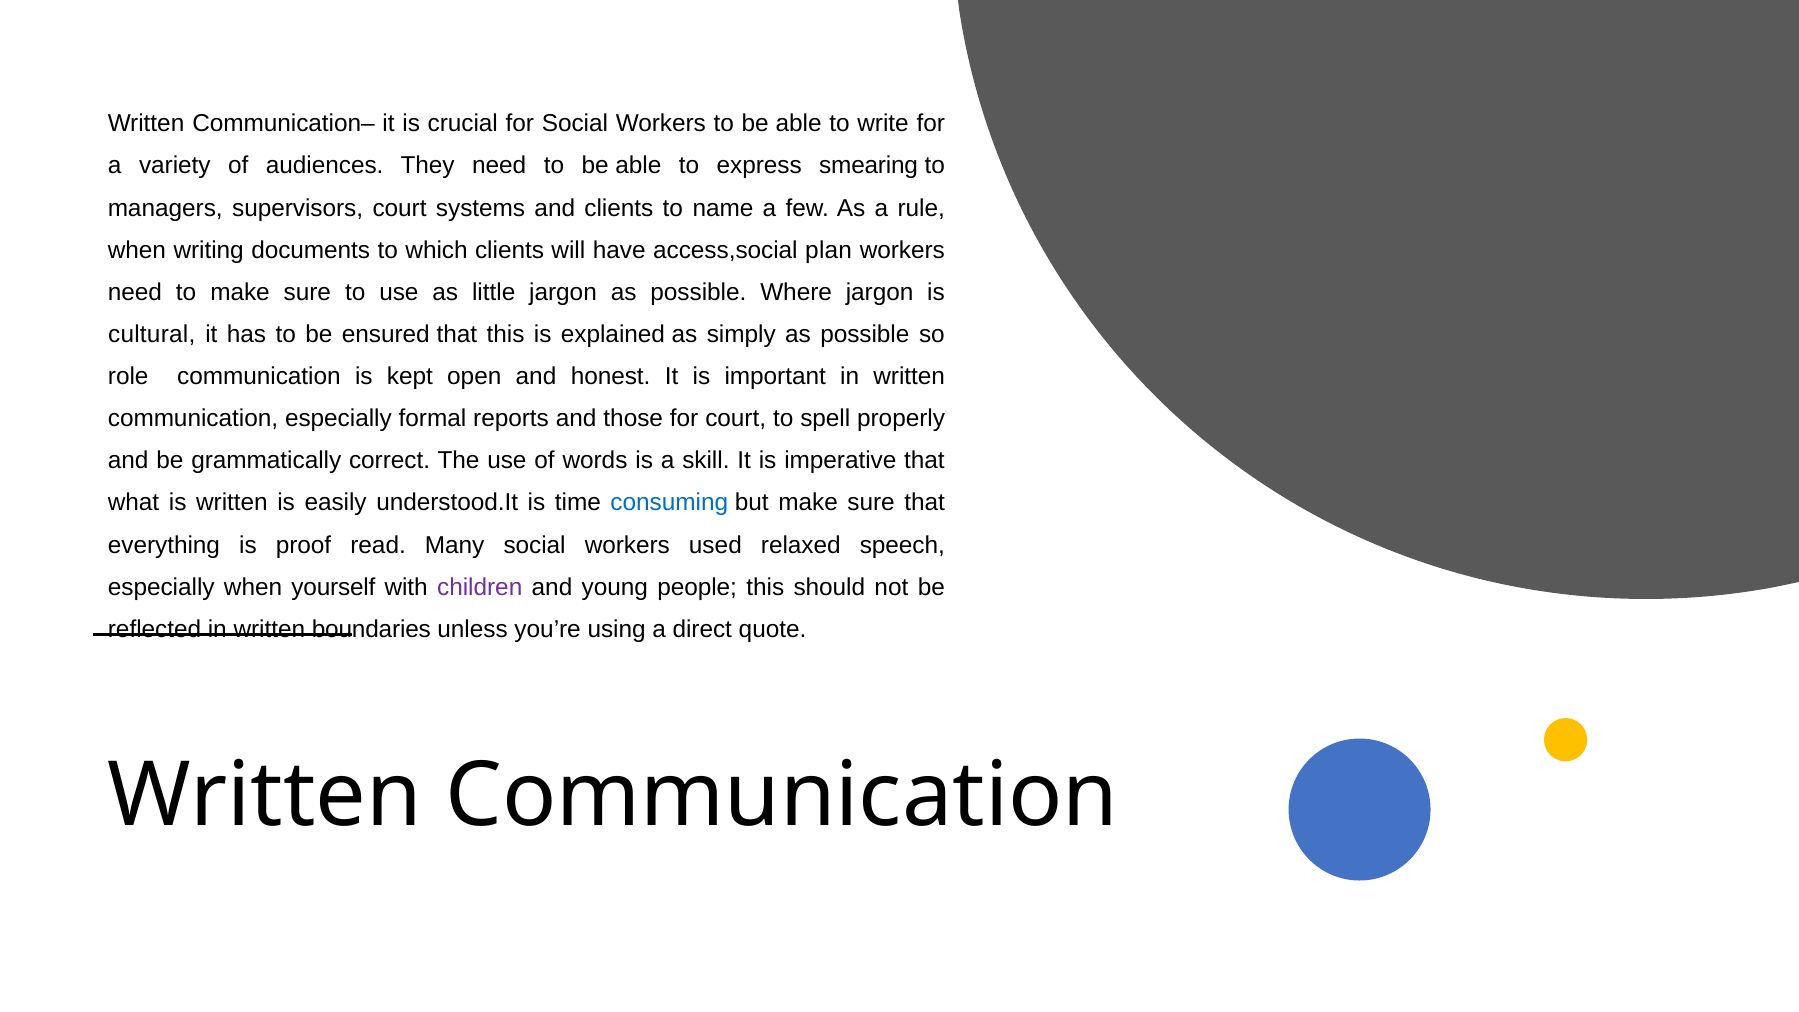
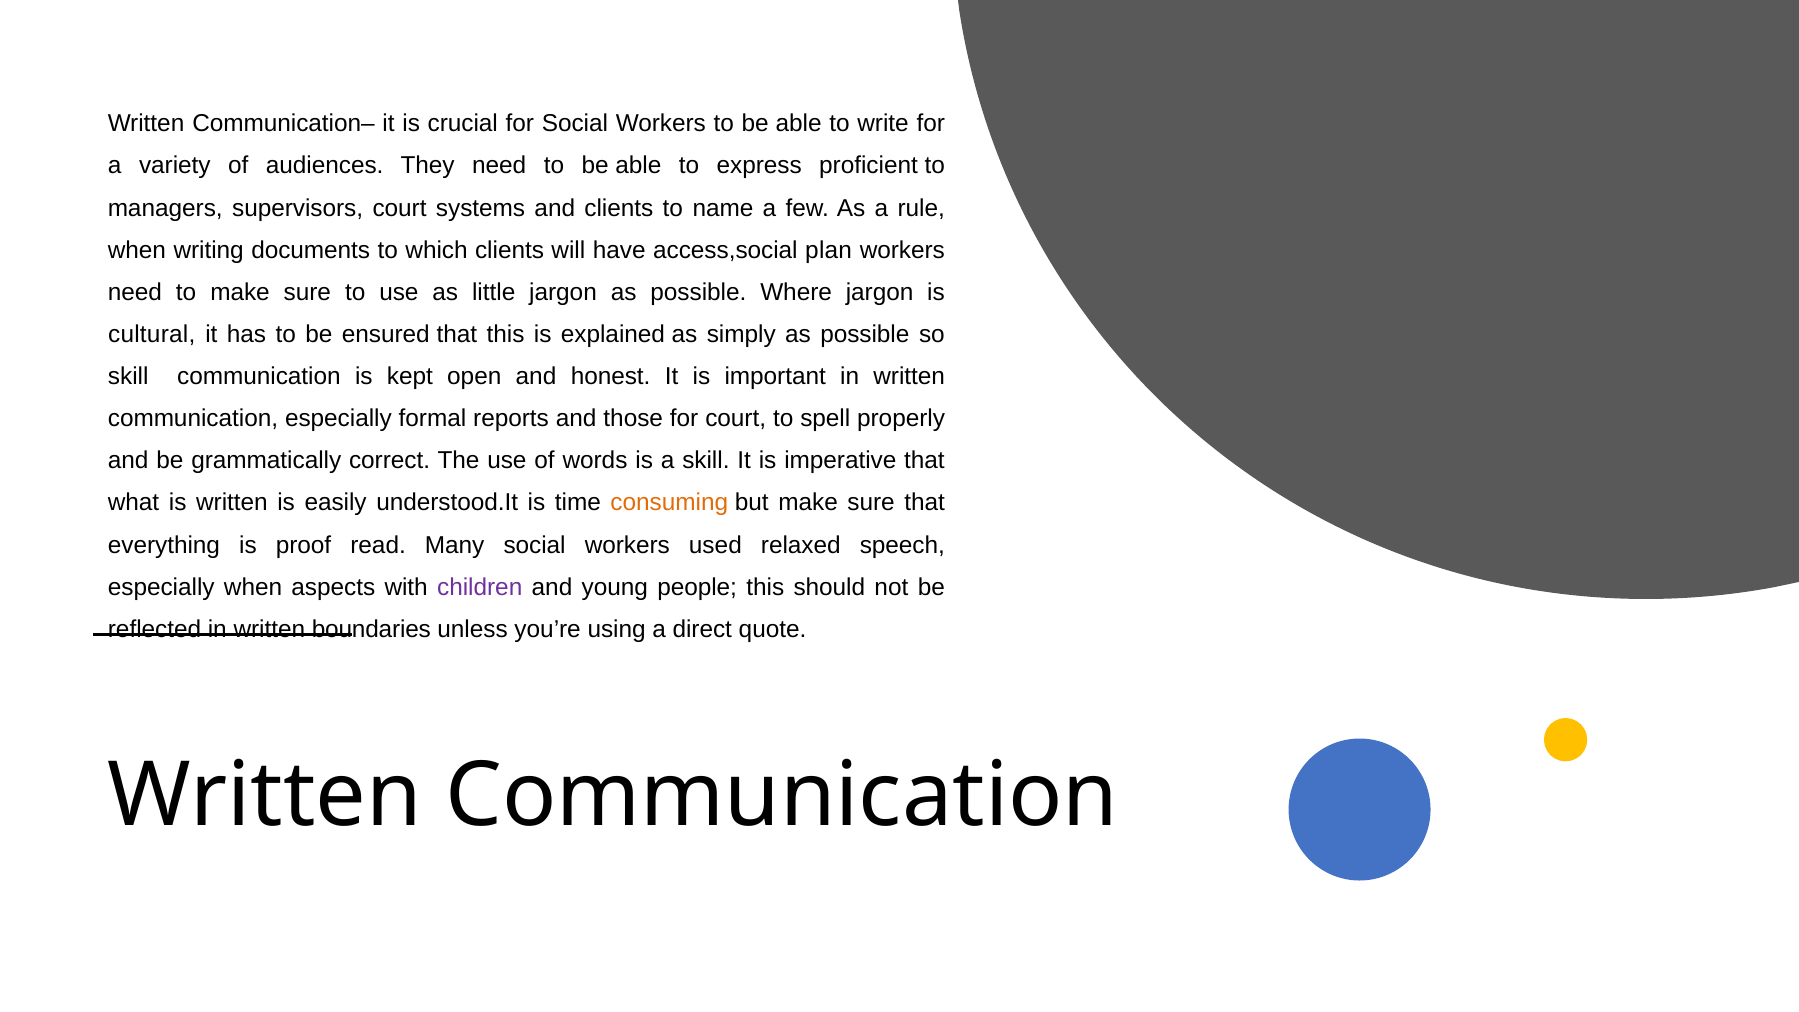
smearing: smearing -> proficient (869, 166)
role: role -> skill (128, 376)
consuming colour: blue -> orange (669, 503)
yourself: yourself -> aspects (333, 587)
